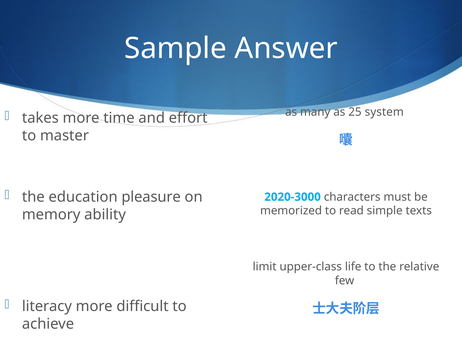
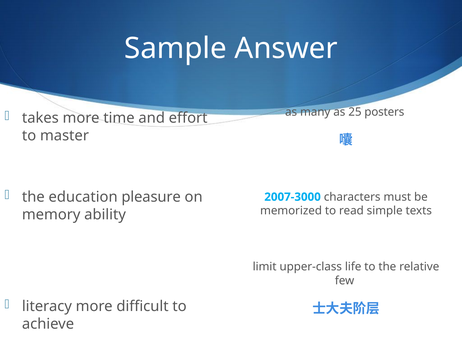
system: system -> posters (384, 112)
2020-3000: 2020-3000 -> 2007-3000 (293, 197)
